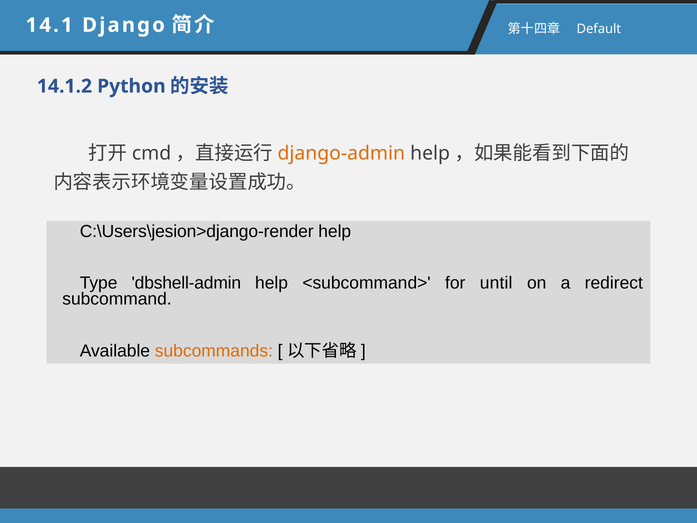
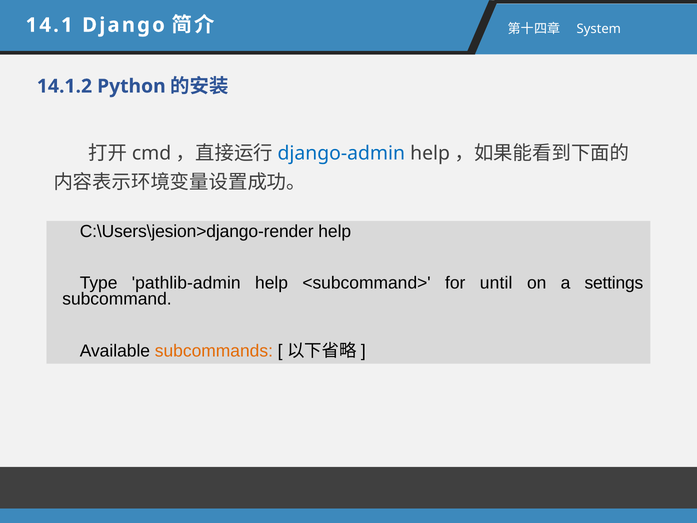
Default: Default -> System (599, 29)
django-admin colour: orange -> blue (341, 153)
dbshell-admin: dbshell-admin -> pathlib-admin (186, 283)
redirect: redirect -> settings (614, 283)
